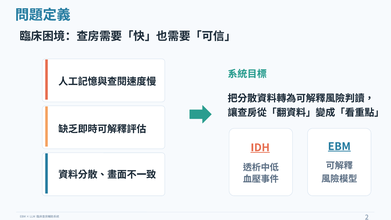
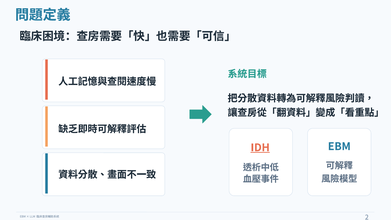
EBM underline: present -> none (339, 147)
